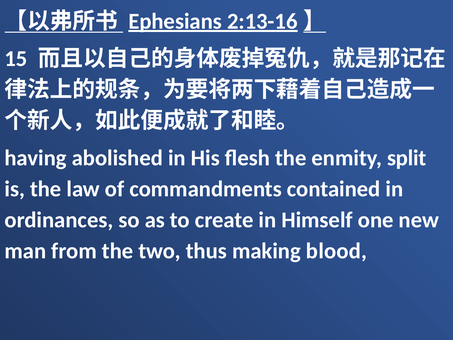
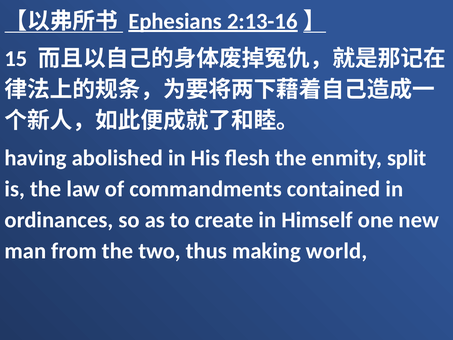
blood: blood -> world (337, 251)
